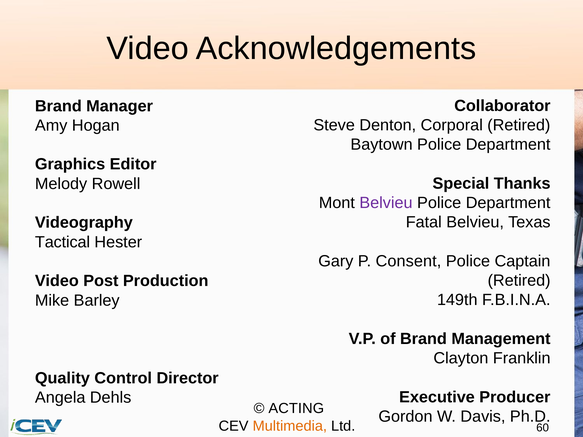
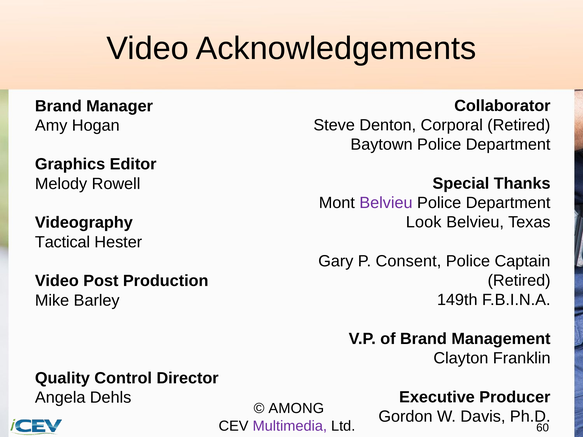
Fatal: Fatal -> Look (424, 222)
ACTING: ACTING -> AMONG (296, 409)
Multimedia colour: orange -> purple (290, 426)
